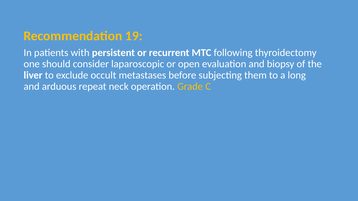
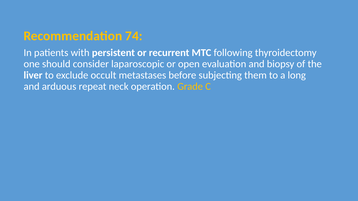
19: 19 -> 74 (134, 36)
